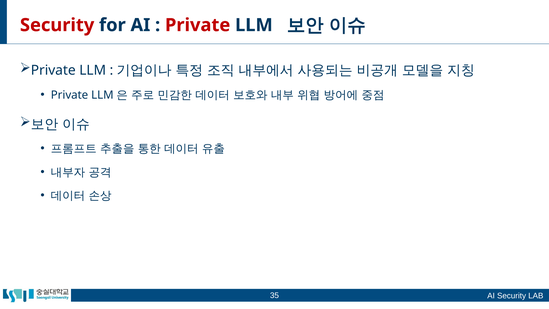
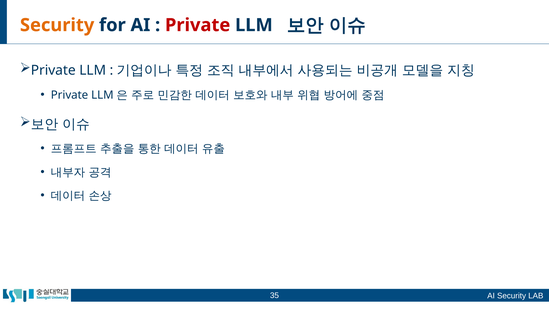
Security colour: red -> orange (57, 25)
